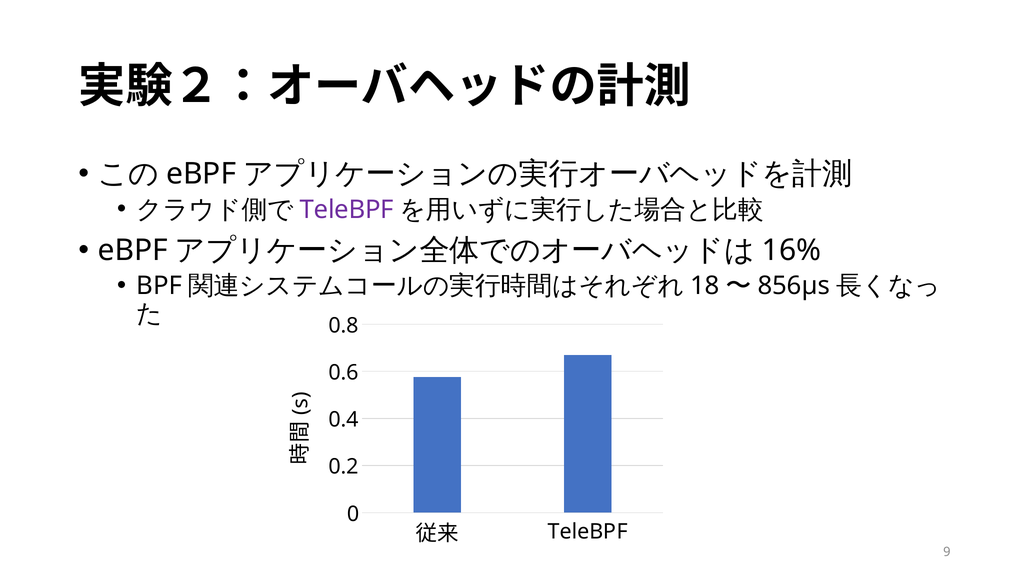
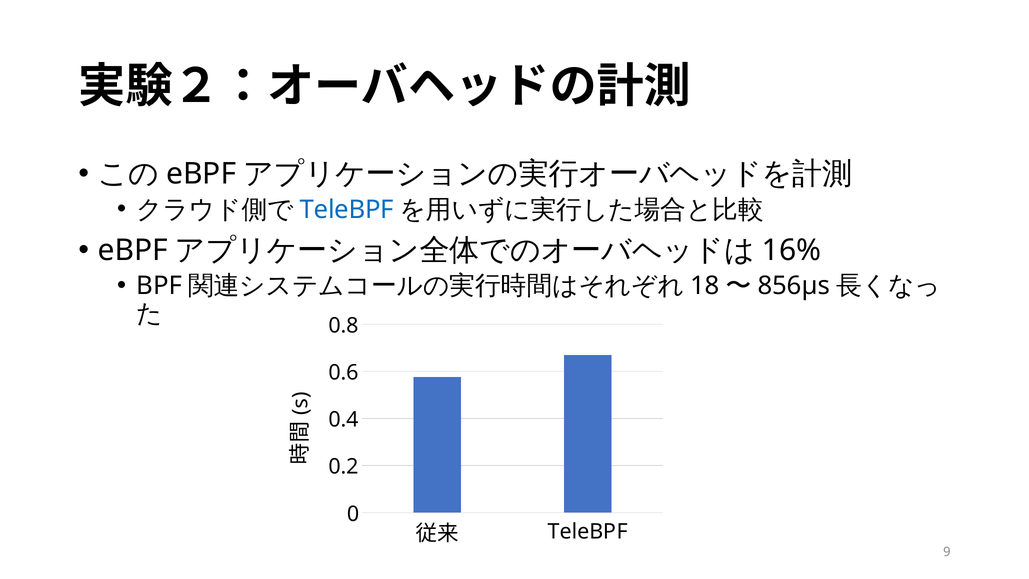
TeleBPF colour: purple -> blue (347, 209)
